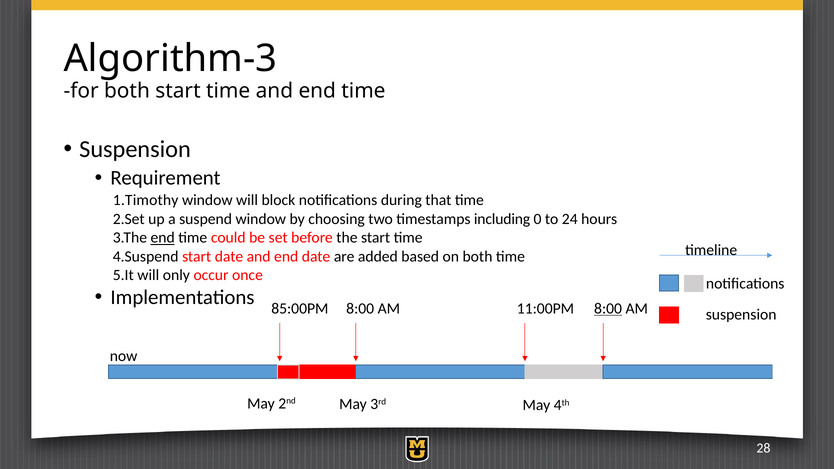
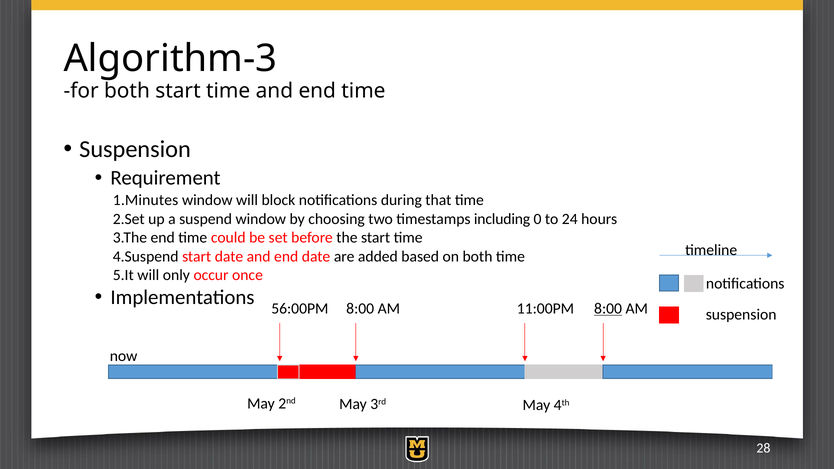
1.Timothy: 1.Timothy -> 1.Minutes (146, 200)
end underline: present -> none (163, 238)
85:00PM: 85:00PM -> 56:00PM (300, 309)
